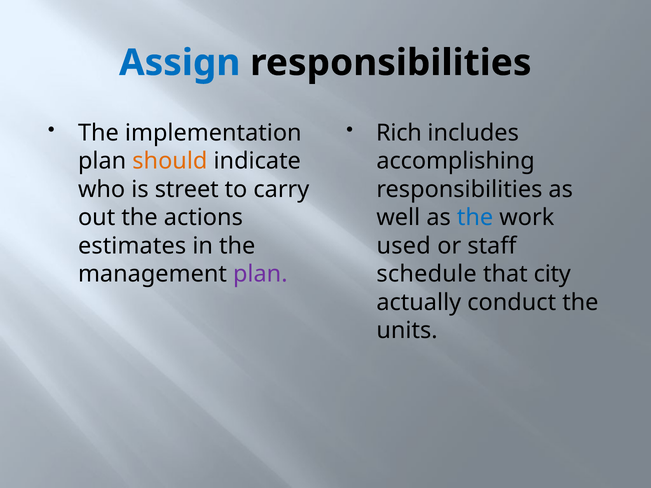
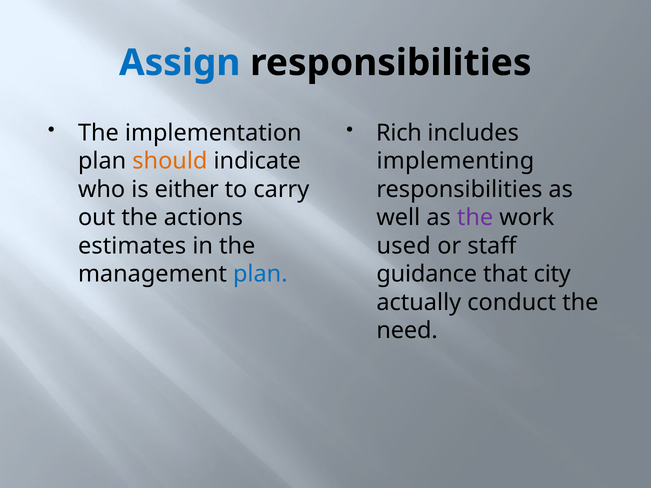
accomplishing: accomplishing -> implementing (455, 161)
street: street -> either (187, 189)
the colour: blue -> purple (475, 218)
plan colour: purple -> blue (260, 274)
schedule: schedule -> guidance (427, 274)
units: units -> need (407, 331)
